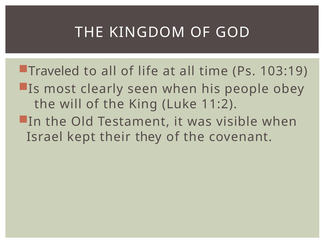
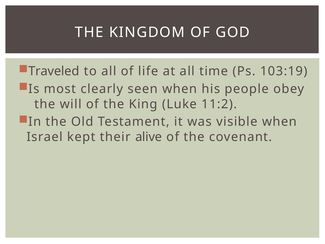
they: they -> alive (149, 137)
